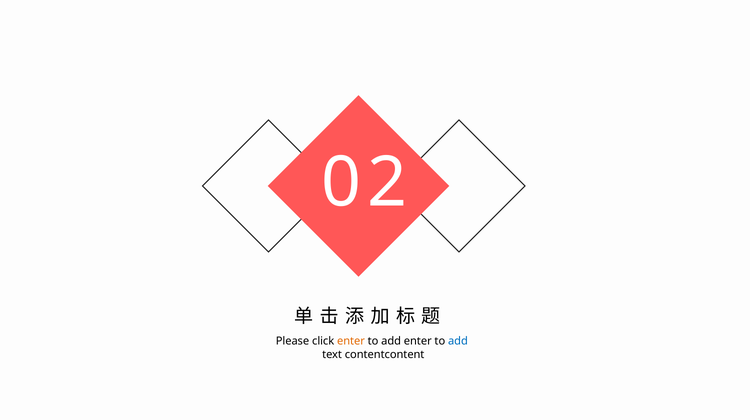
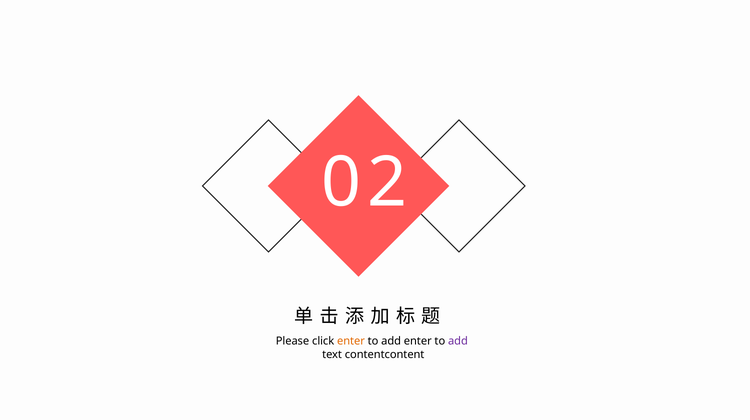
add colour: blue -> purple (458, 341)
